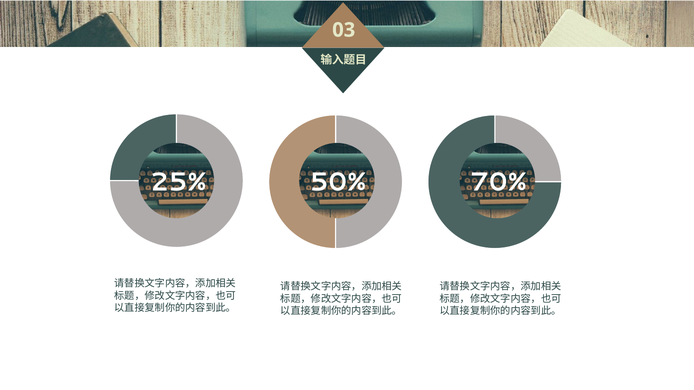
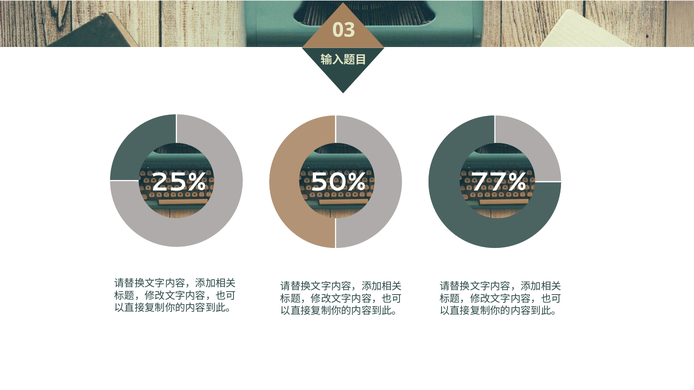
70%: 70% -> 77% (498, 182)
